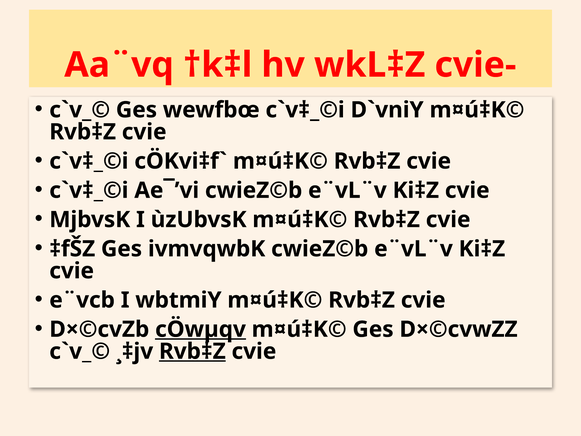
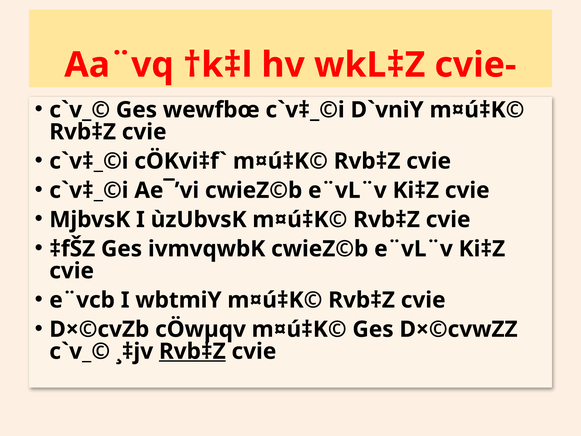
cÖwµqv underline: present -> none (201, 329)
